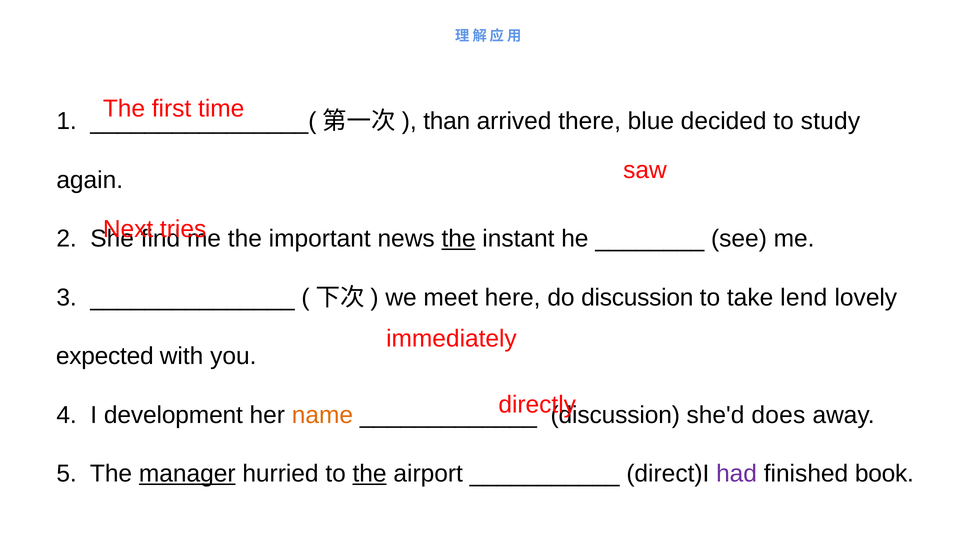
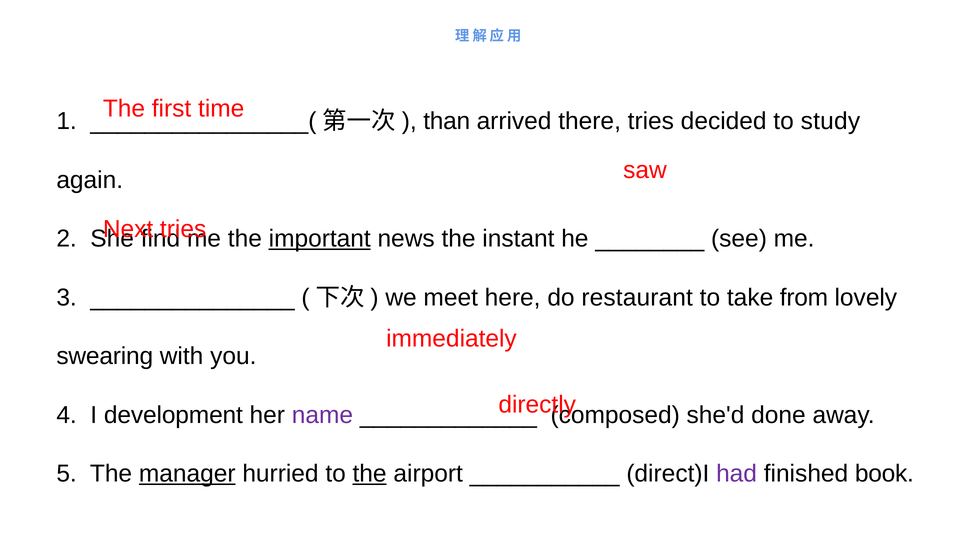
there blue: blue -> tries (651, 121)
important underline: none -> present (320, 239)
the underline: present -> none (459, 239)
do discussion: discussion -> restaurant (637, 298)
lend: lend -> from (804, 298)
expected: expected -> swearing (105, 356)
name colour: orange -> purple (322, 415)
discussion: discussion -> composed (615, 415)
does: does -> done (778, 415)
